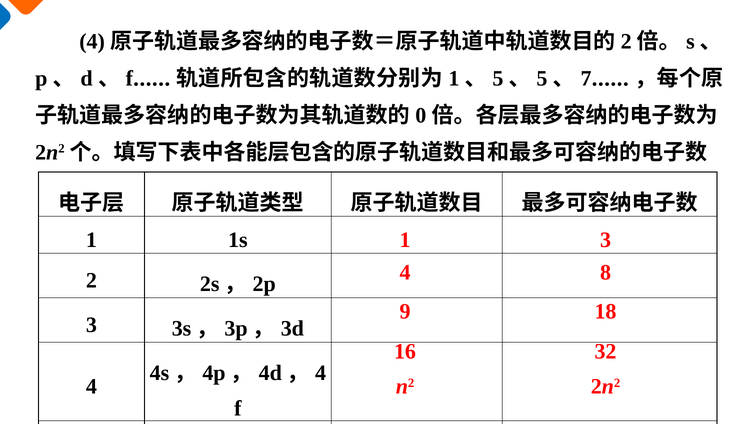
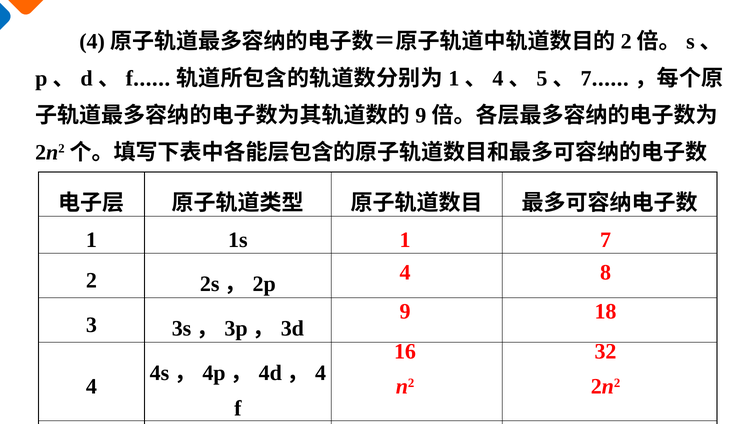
5: 5 -> 4 (498, 78)
0: 0 -> 9 (421, 115)
1 3: 3 -> 7 (606, 240)
